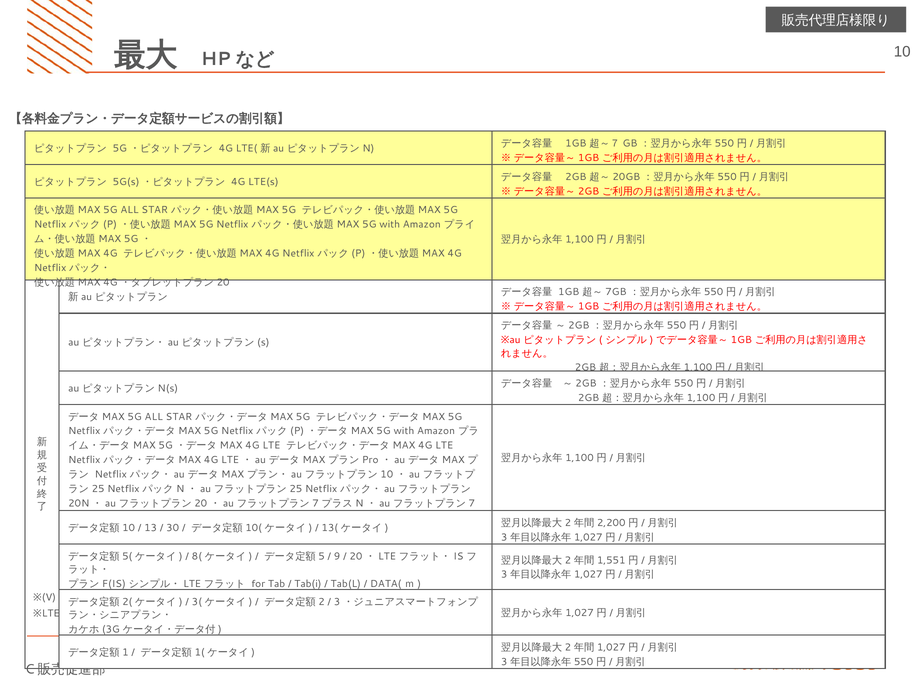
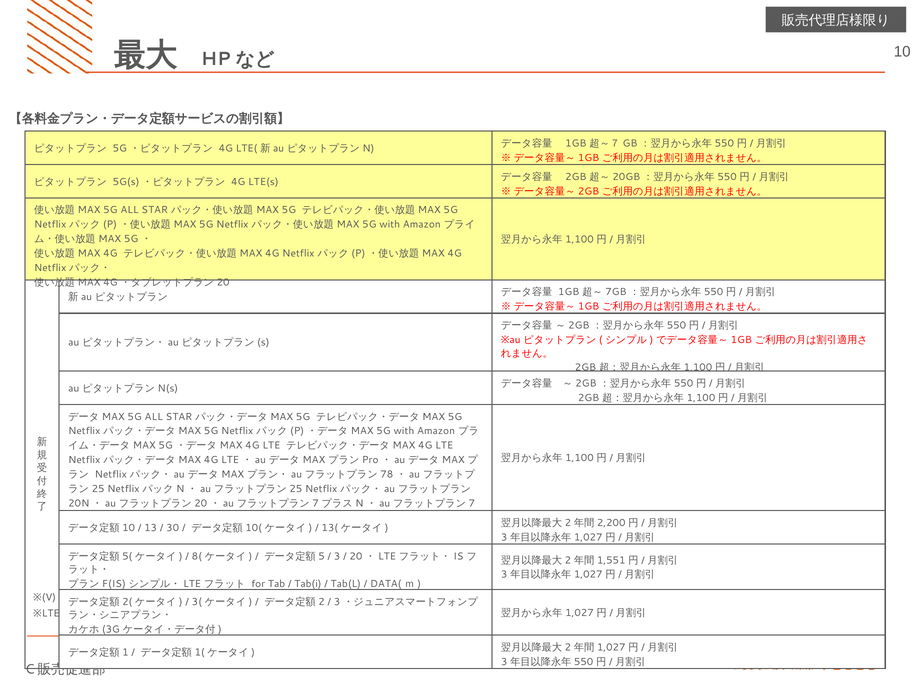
10: 10 -> 78 (387, 474)
9: 9 -> 3 (337, 556)
